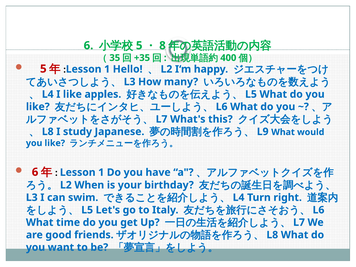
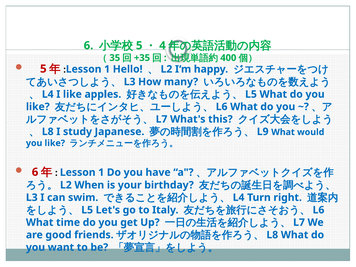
8: 8 -> 4 (162, 46)
